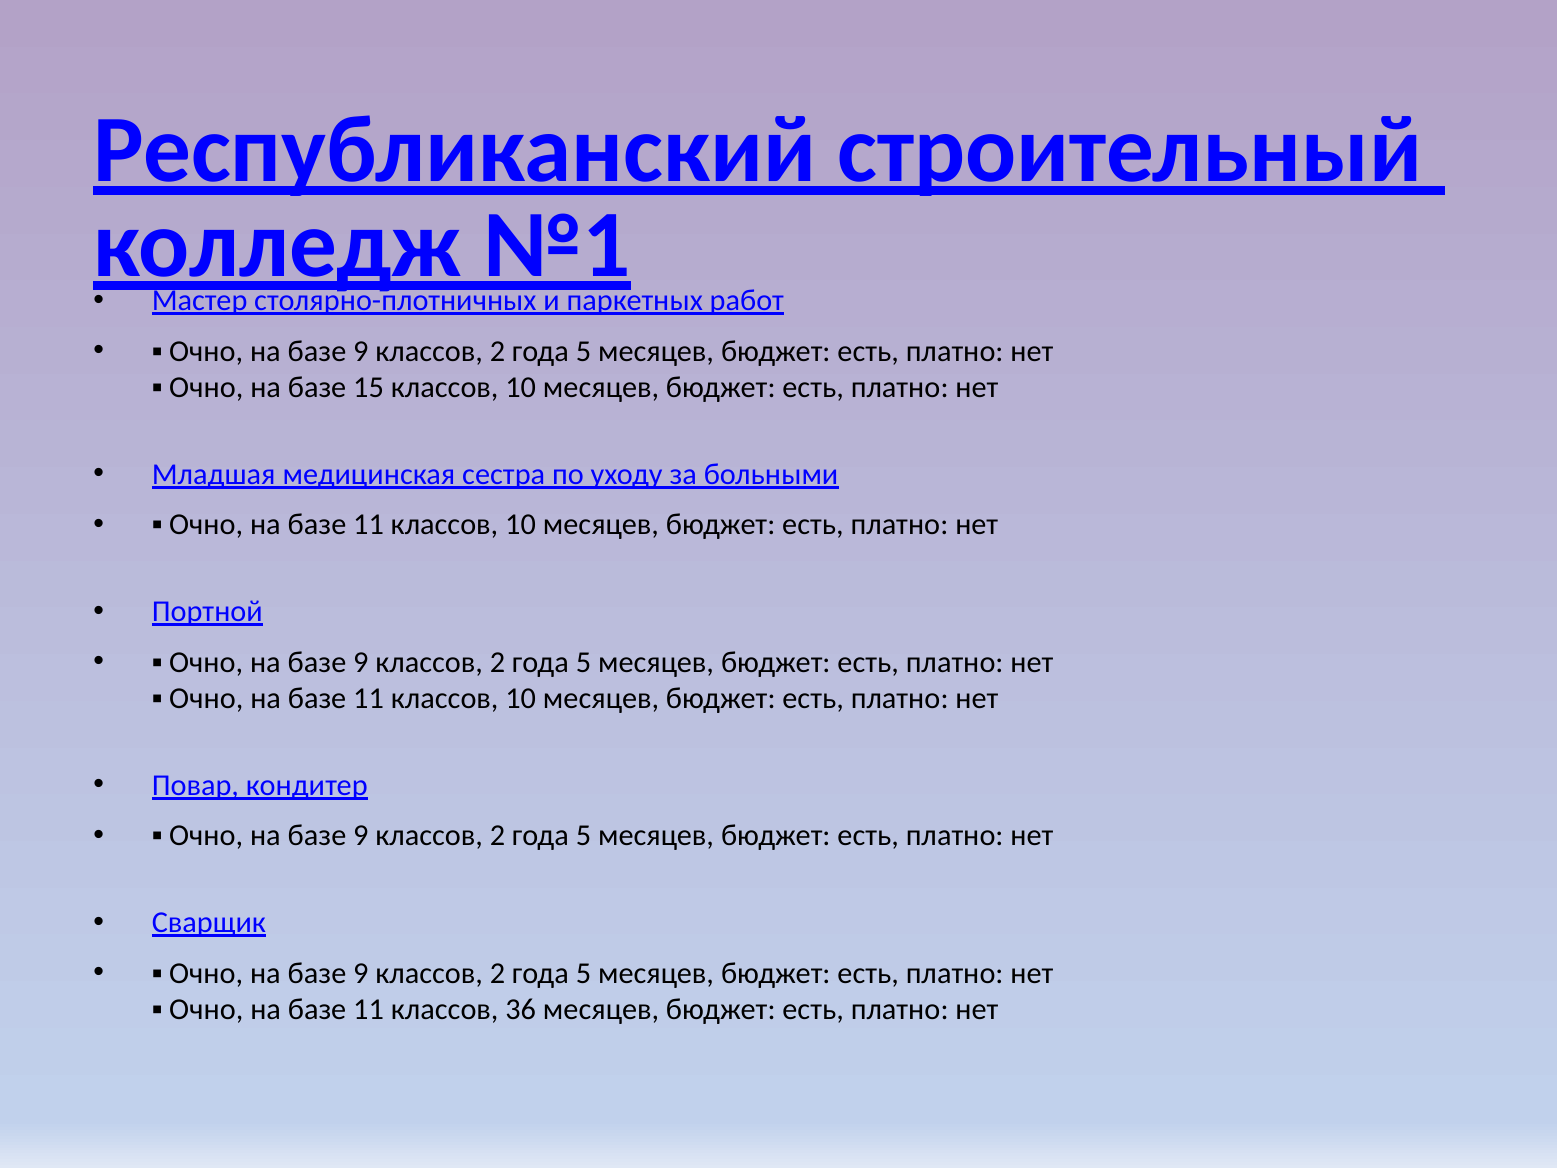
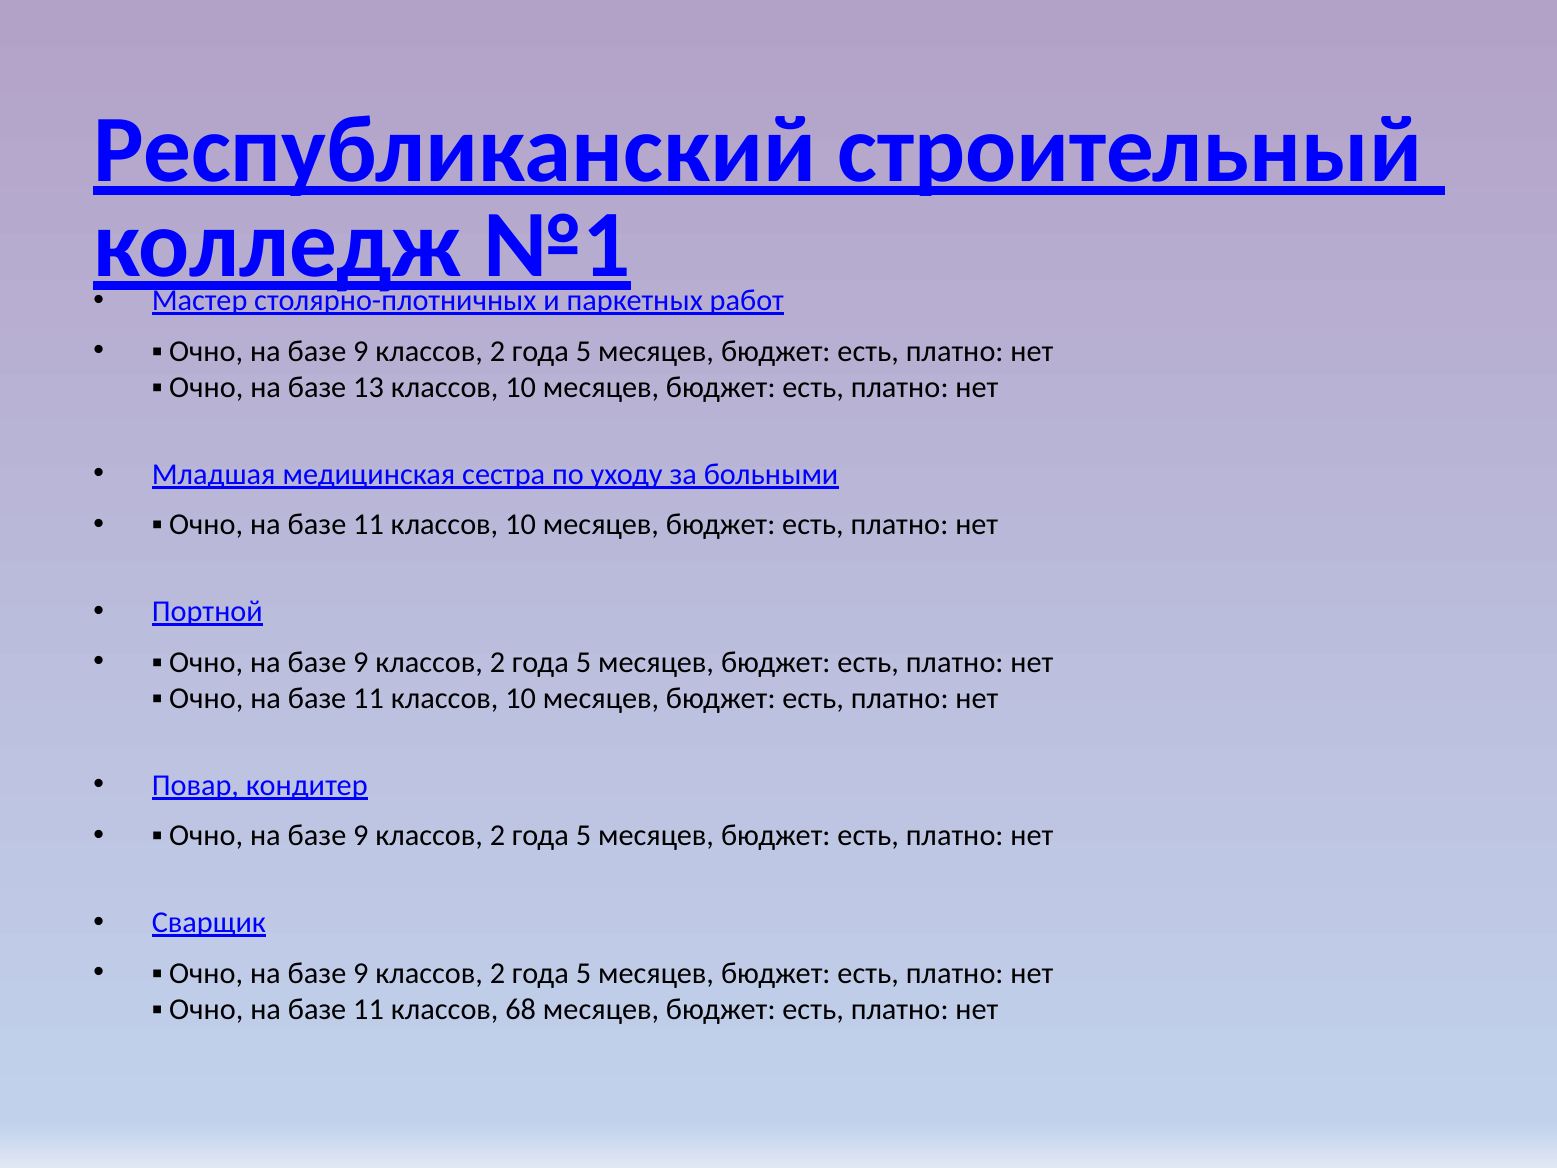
15: 15 -> 13 (369, 388)
36: 36 -> 68 (521, 1009)
